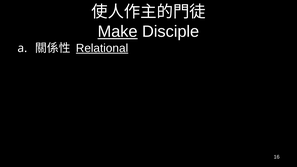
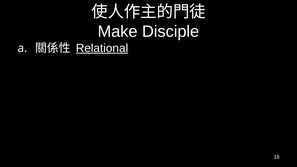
Make underline: present -> none (118, 32)
